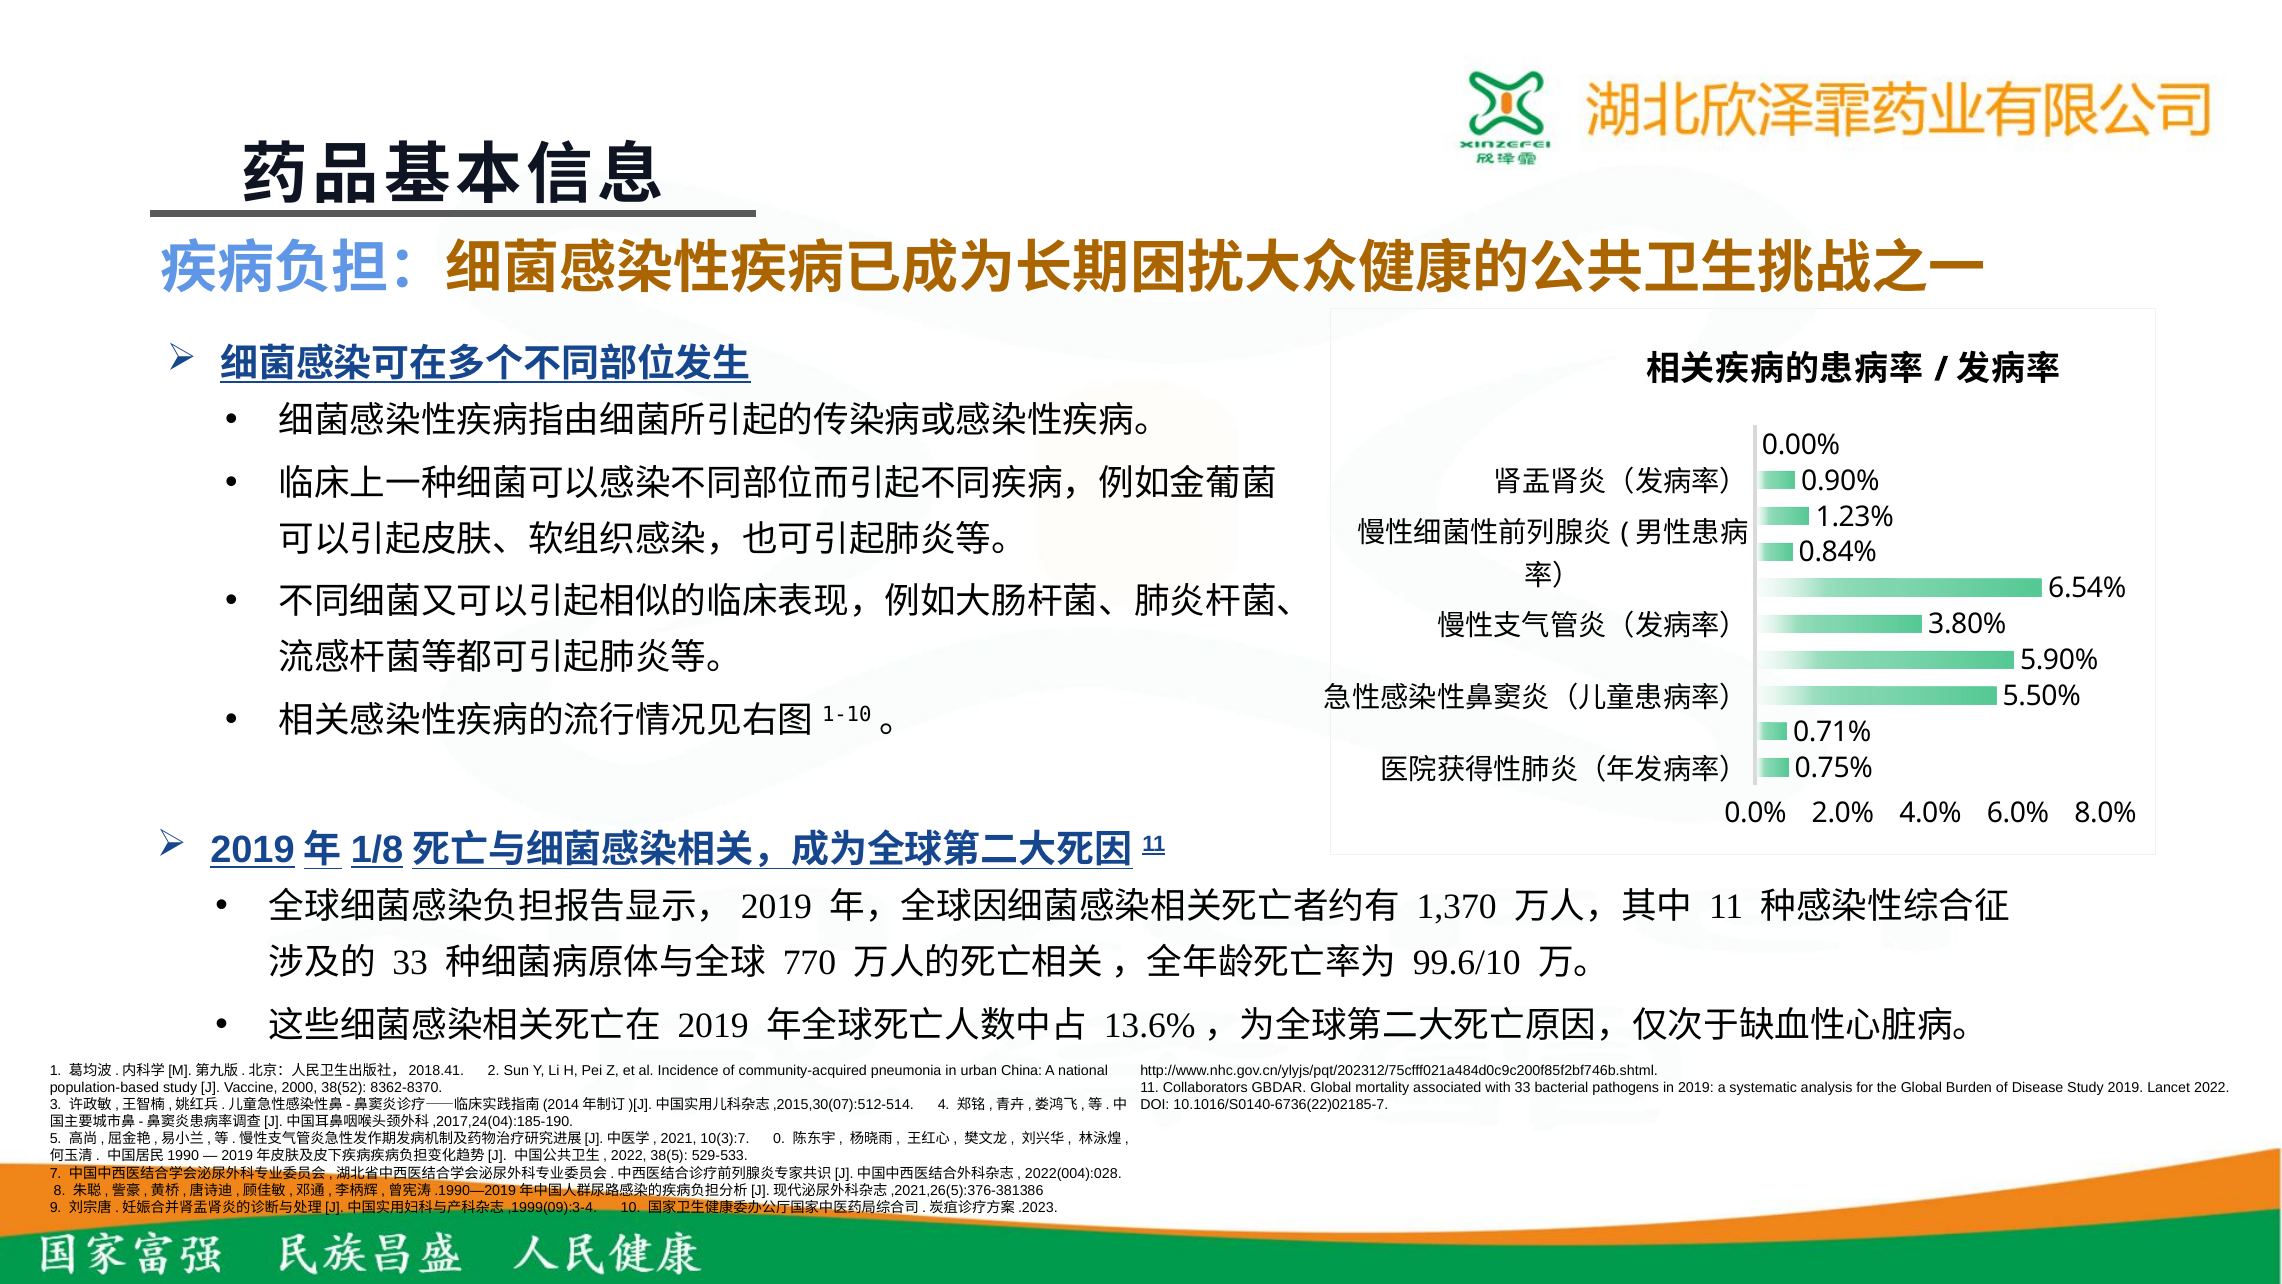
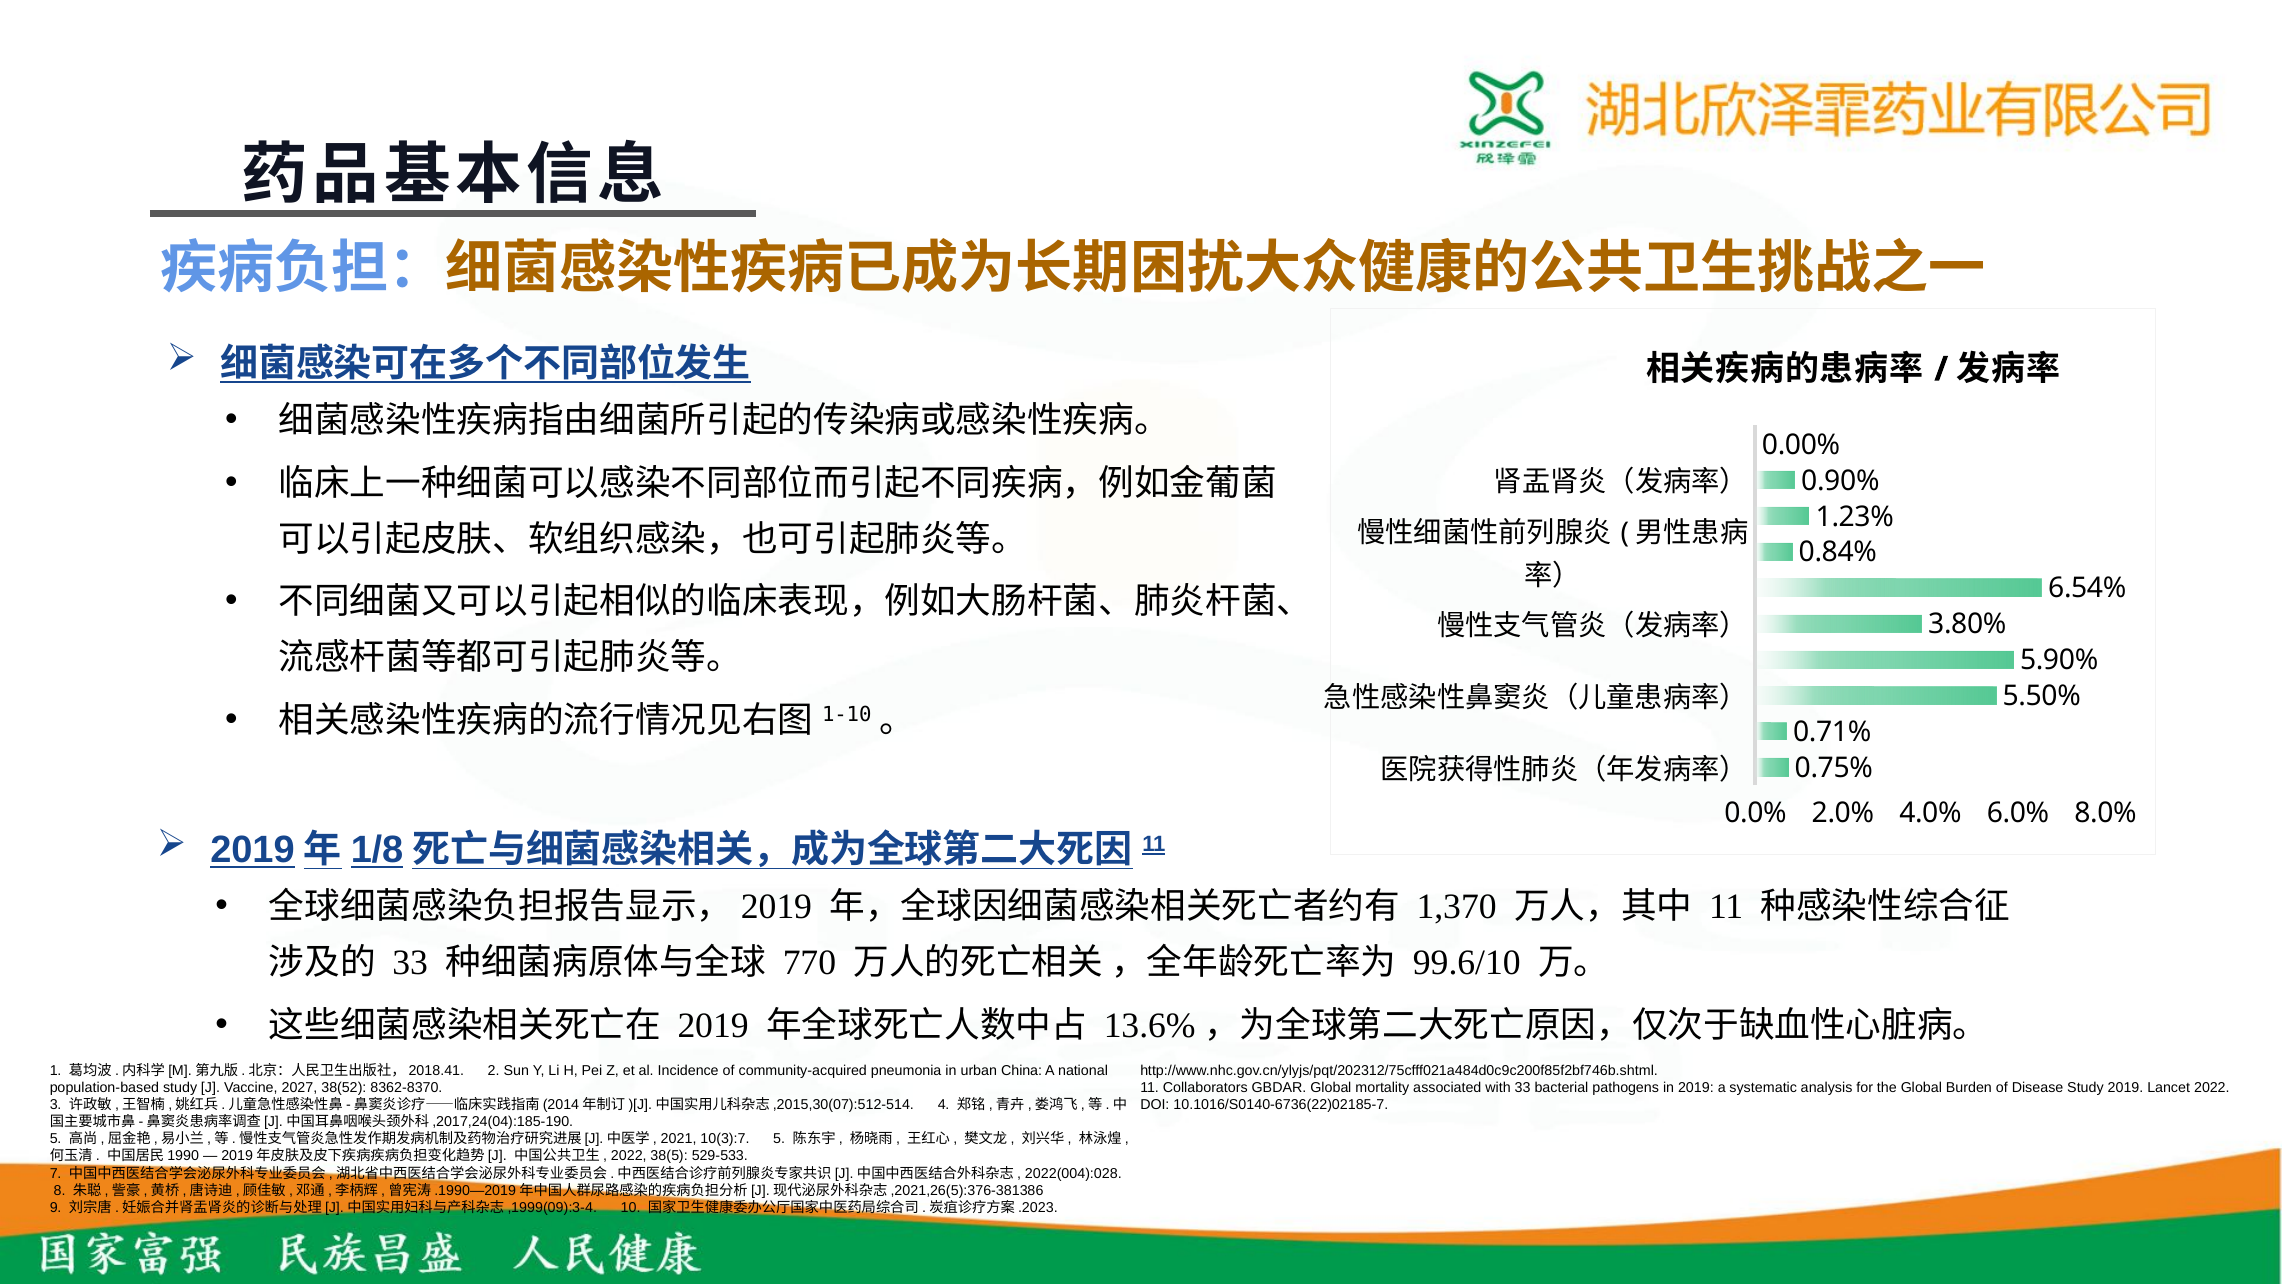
2000: 2000 -> 2027 (299, 1087)
10(3):7 0: 0 -> 5 (779, 1139)
